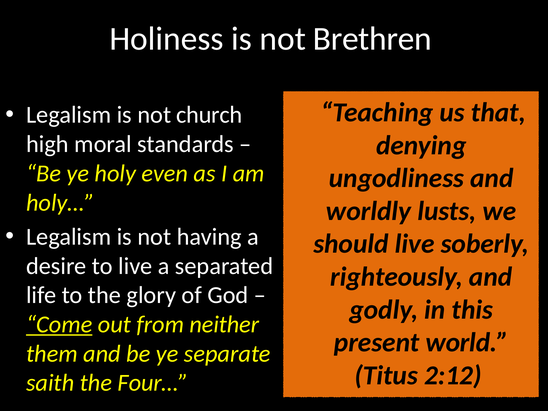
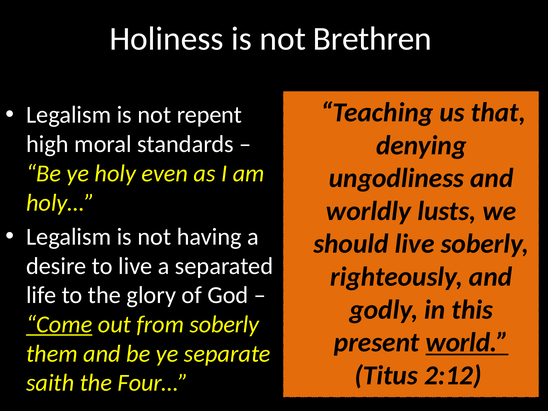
church: church -> repent (209, 115)
from neither: neither -> soberly (224, 324)
world underline: none -> present (467, 343)
